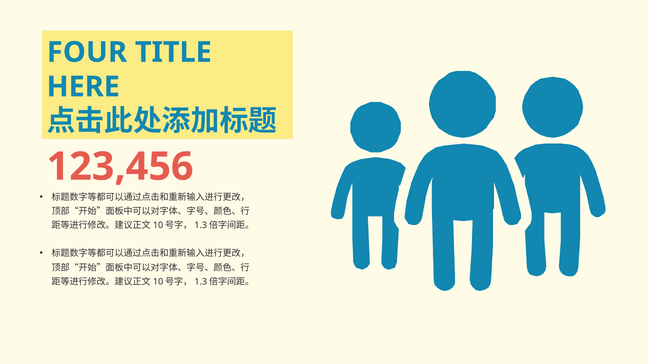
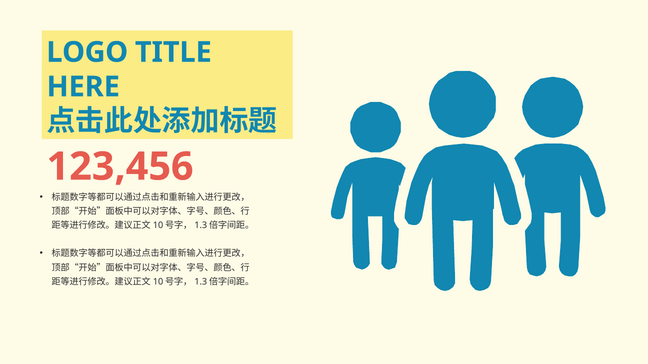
FOUR: FOUR -> LOGO (87, 52)
